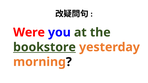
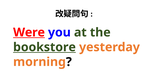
Were underline: none -> present (29, 32)
